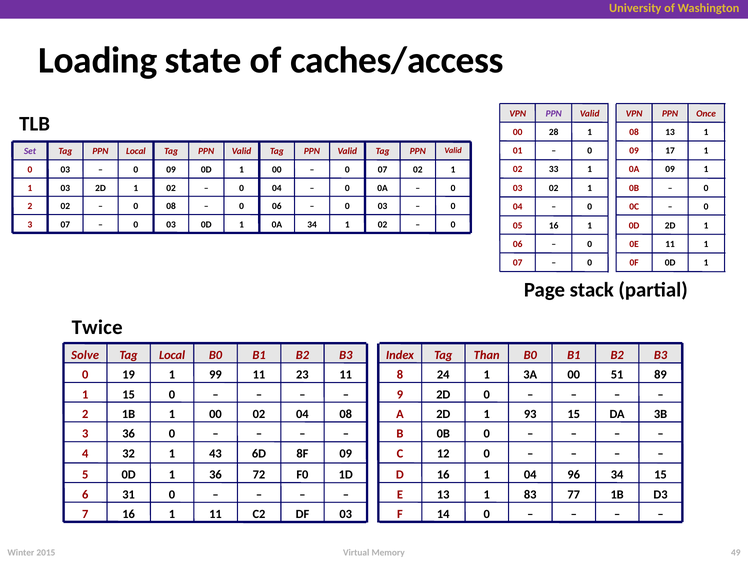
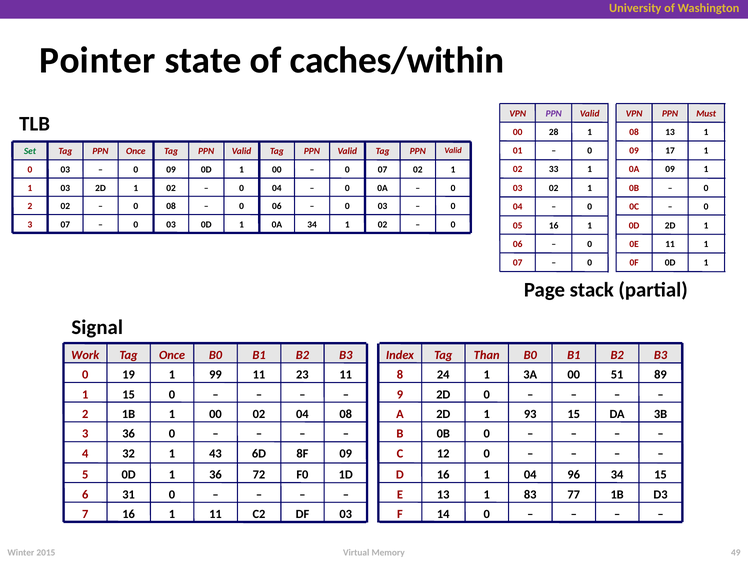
Loading: Loading -> Pointer (97, 60)
caches/access: caches/access -> caches/within (397, 60)
Once: Once -> Must (706, 113)
Set colour: purple -> green (30, 151)
Local: Local -> Once (136, 151)
Twice: Twice -> Signal (97, 328)
Solve: Solve -> Work (85, 355)
Local: Local -> Once (172, 355)
